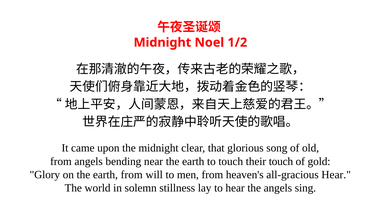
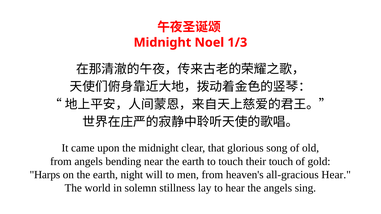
1/2: 1/2 -> 1/3 (237, 43)
Glory: Glory -> Harps (45, 175)
earth from: from -> night (132, 175)
